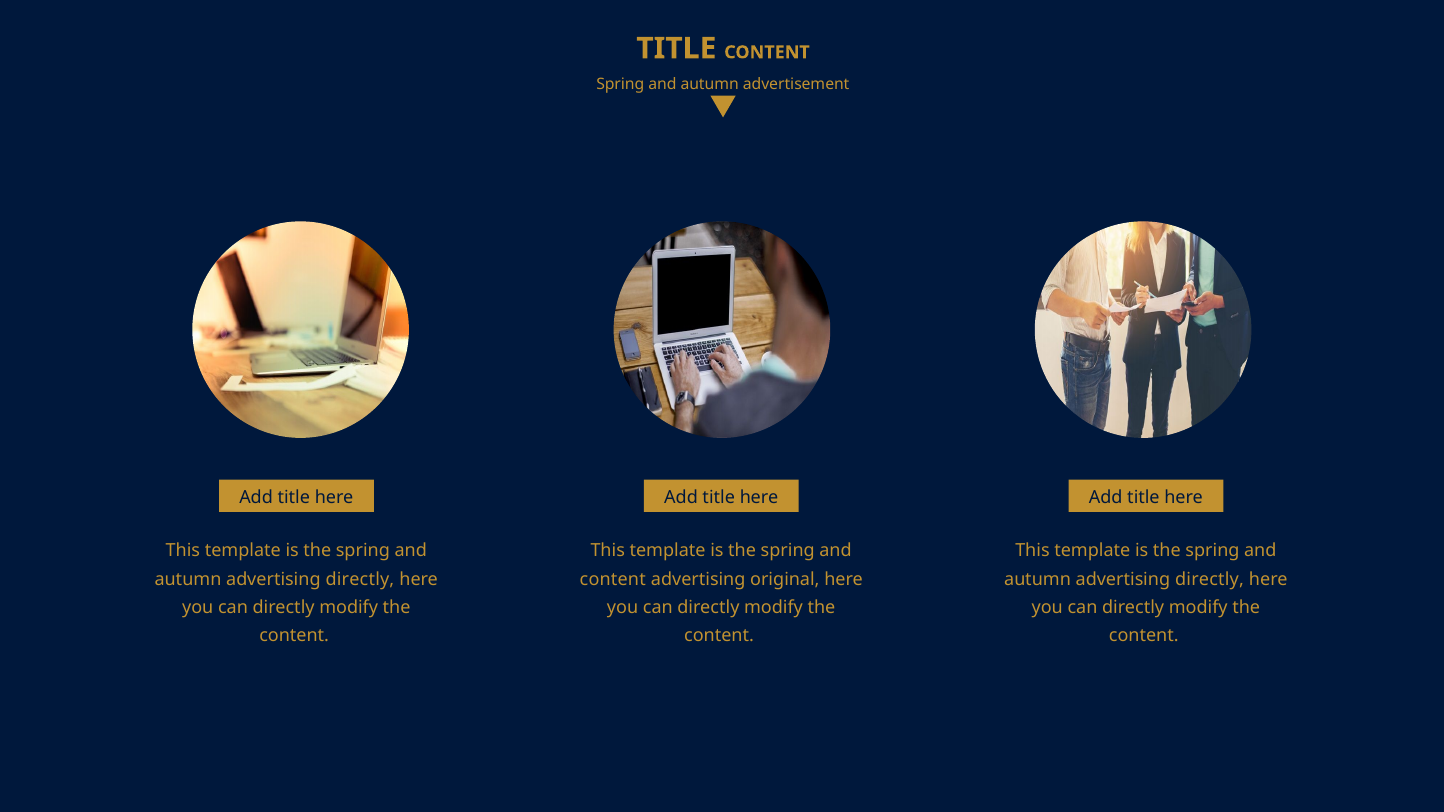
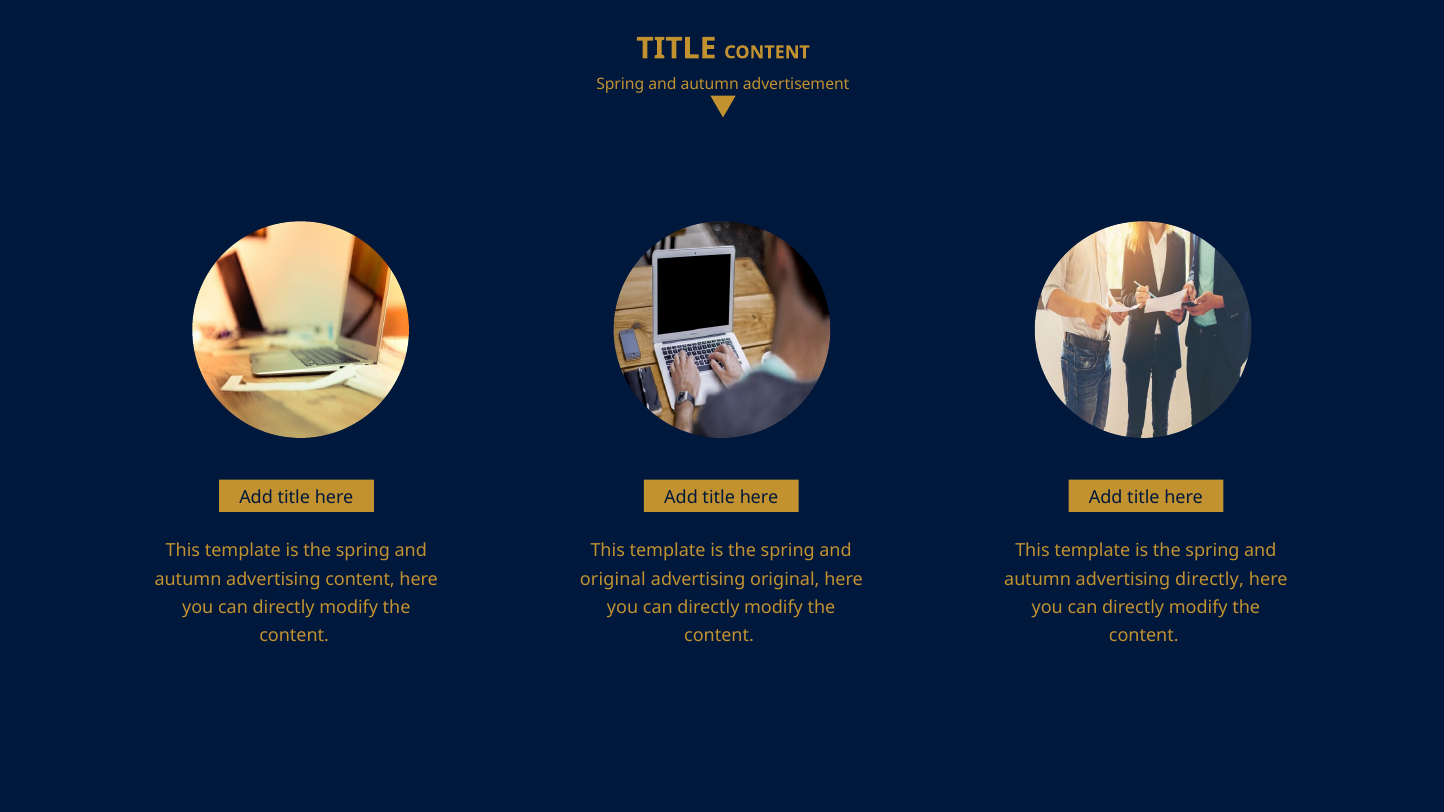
directly: directly -> content (360, 579)
content: content -> original (613, 579)
